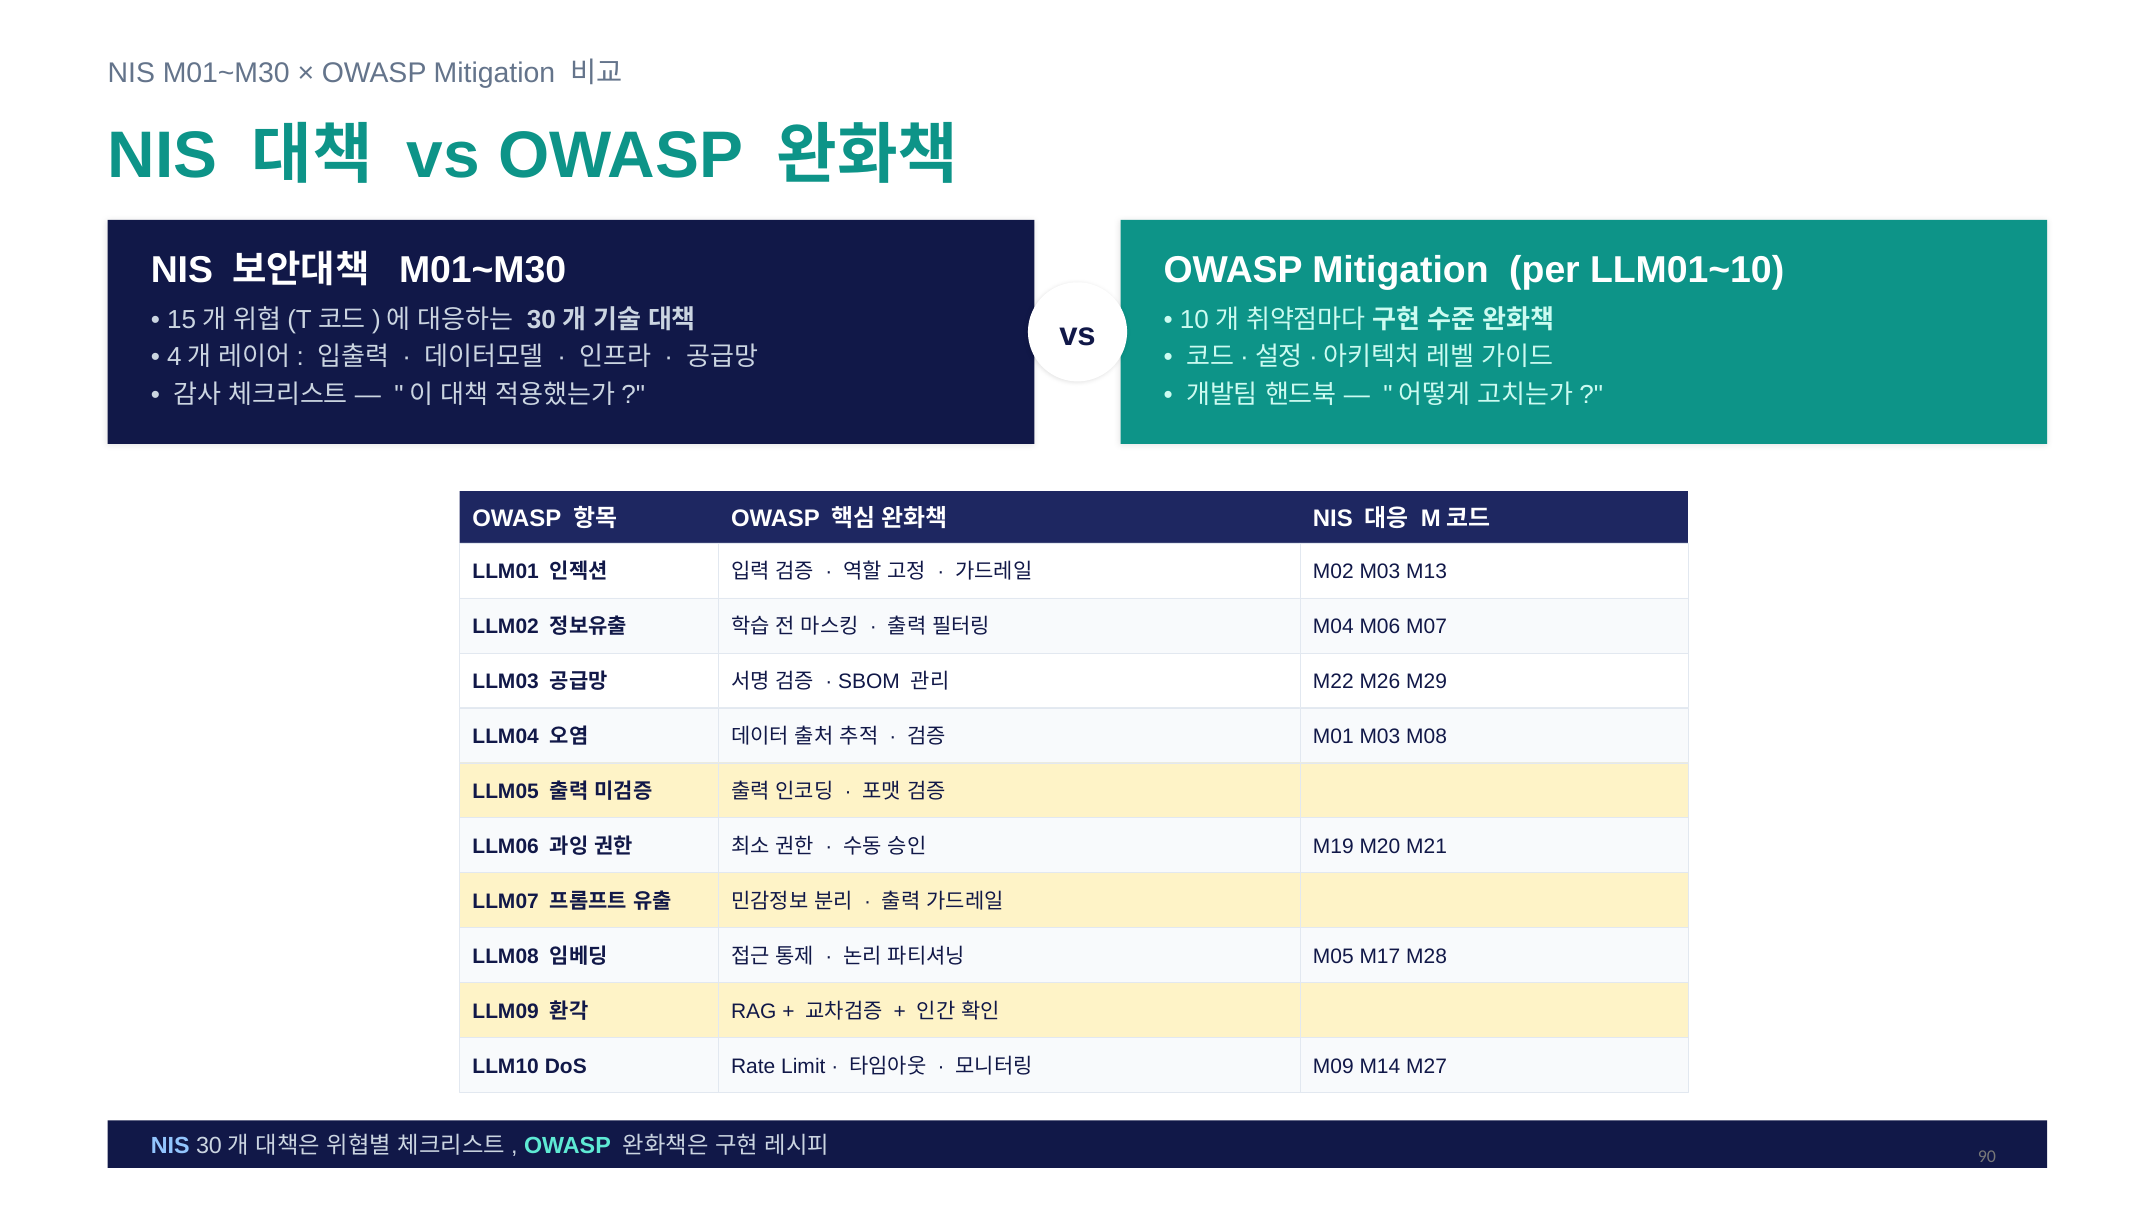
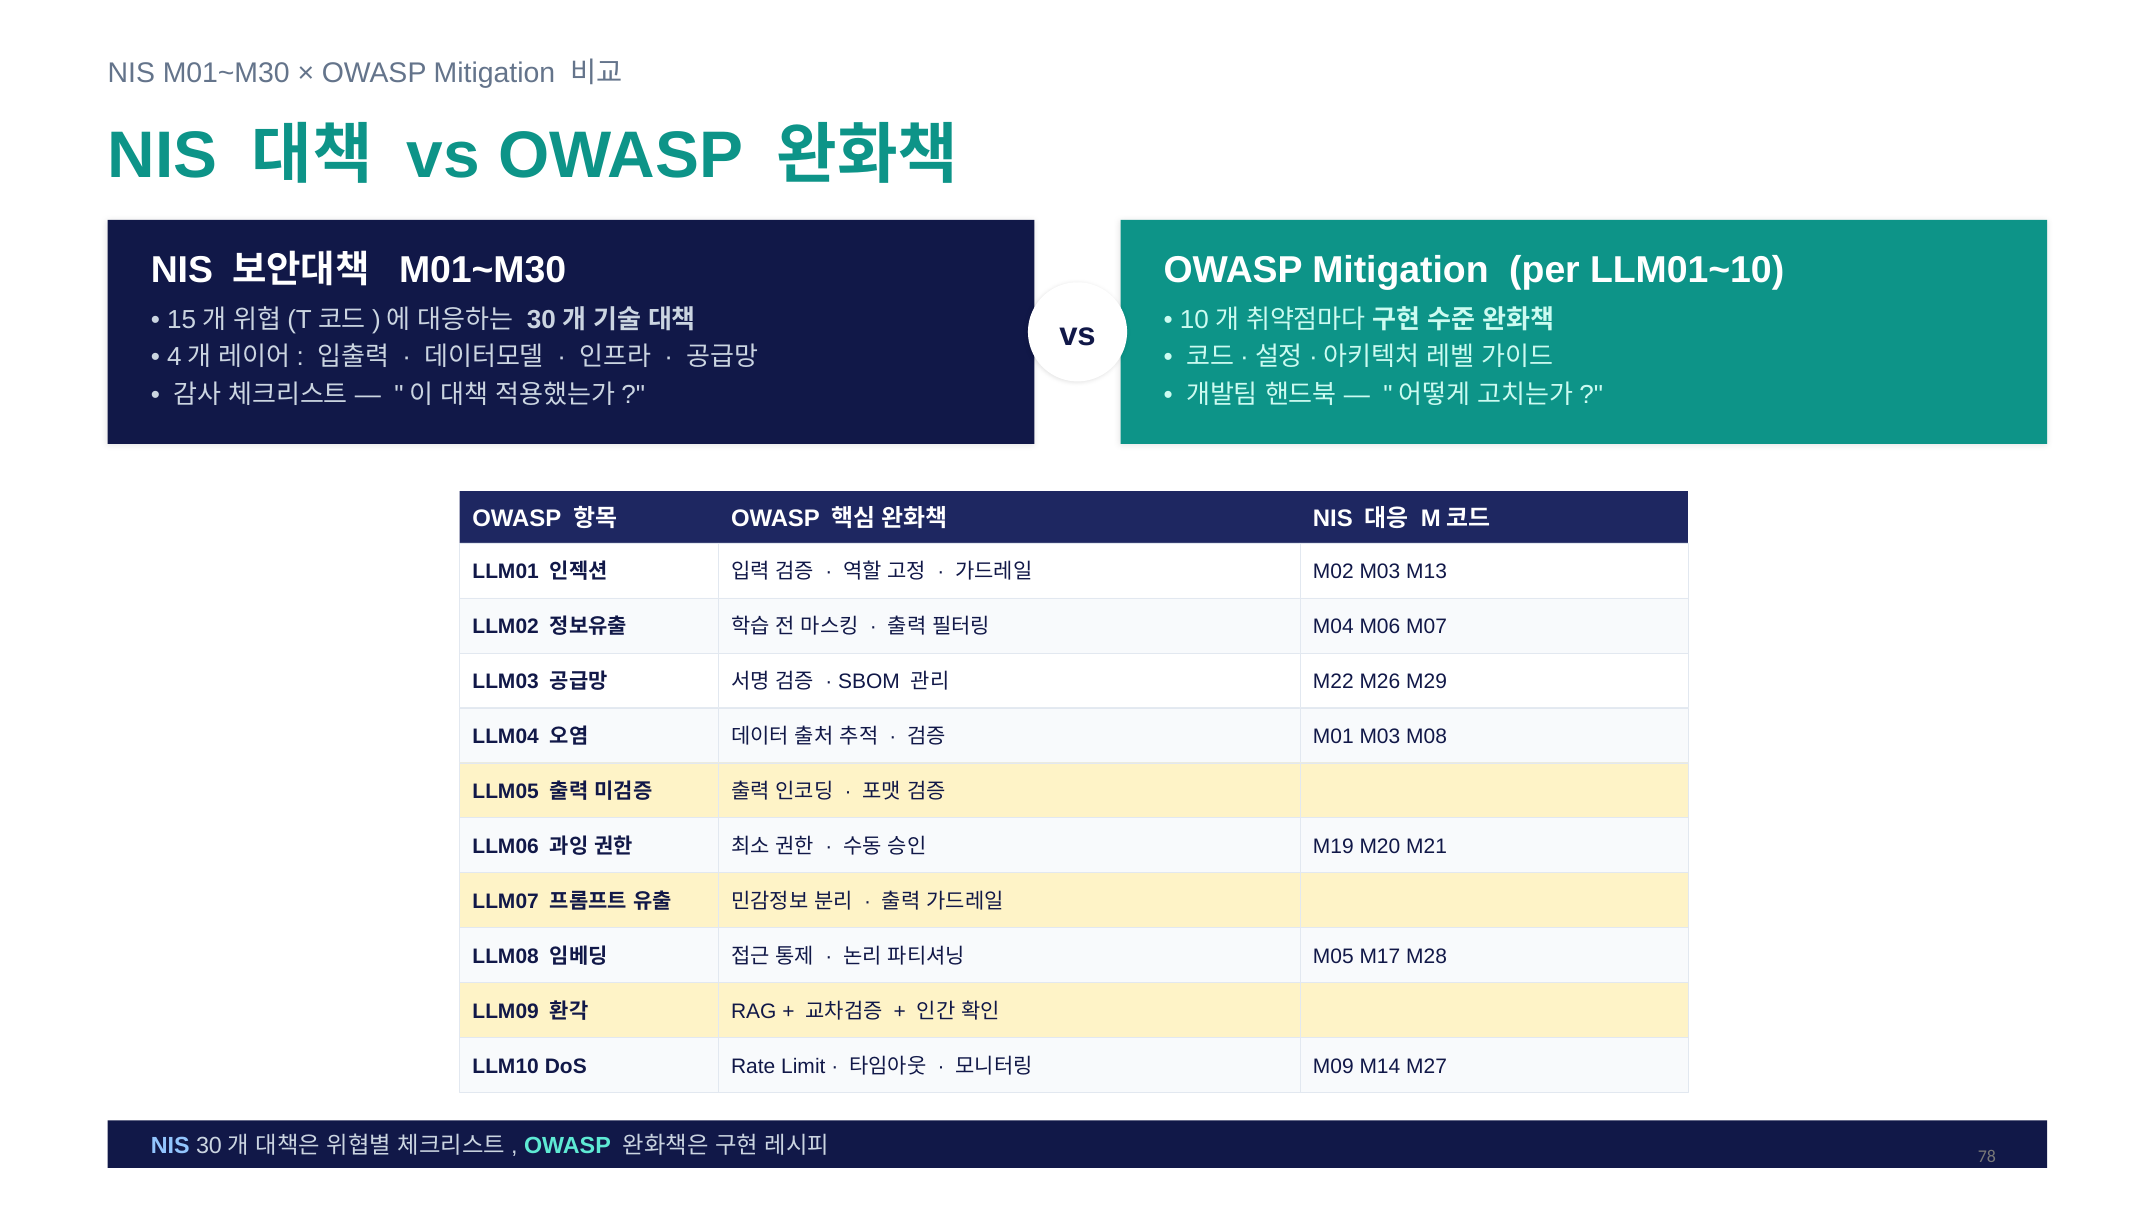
90: 90 -> 78 (1987, 1157)
